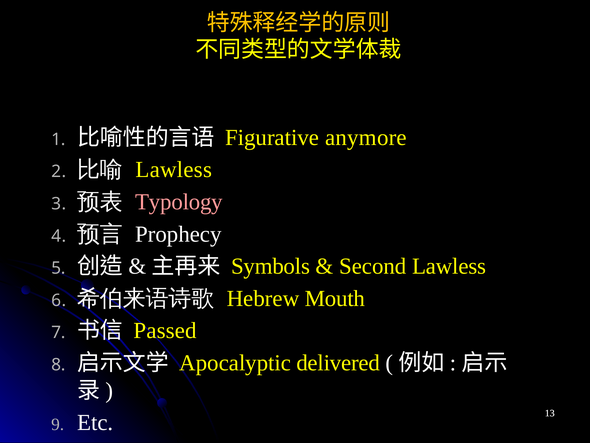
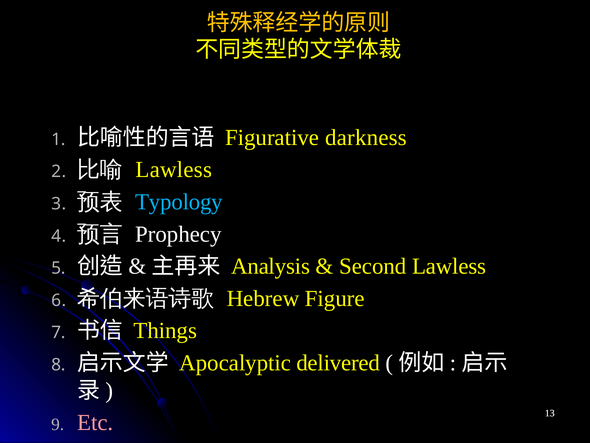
anymore: anymore -> darkness (366, 137)
Typology colour: pink -> light blue (179, 202)
Symbols: Symbols -> Analysis (270, 266)
Mouth: Mouth -> Figure (335, 298)
Passed: Passed -> Things (165, 330)
Etc colour: white -> pink (95, 422)
